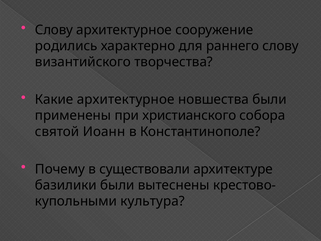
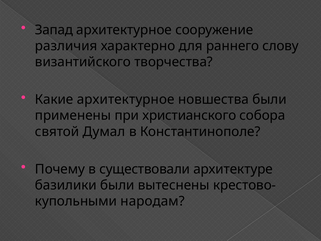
Слову: Слову -> Запад (54, 30)
родились: родились -> различия (66, 46)
Иоанн: Иоанн -> Думал (104, 132)
культура: культура -> народам (153, 201)
